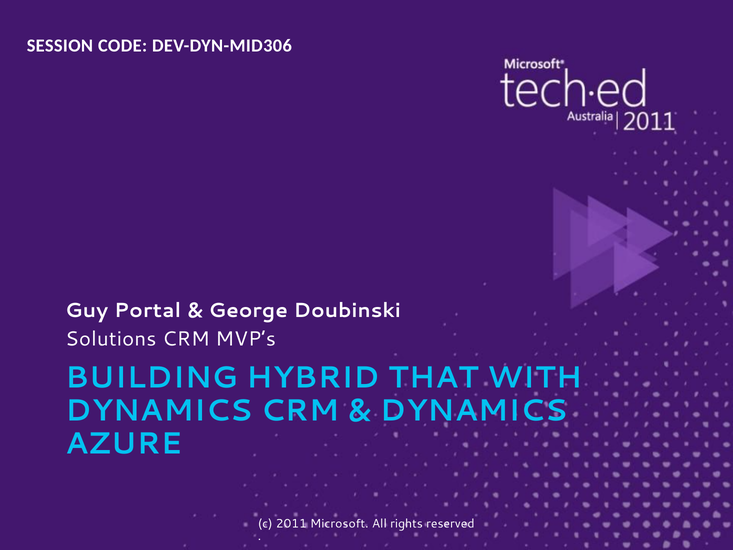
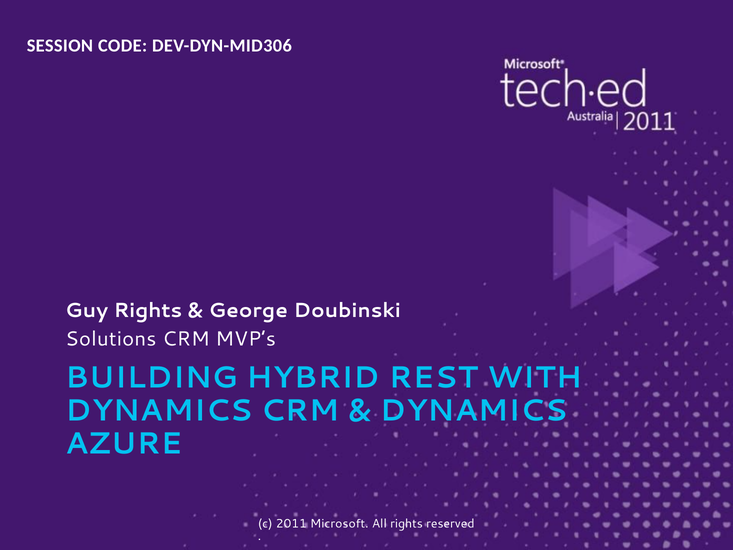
Guy Portal: Portal -> Rights (148, 310)
THAT: THAT -> REST (433, 377)
